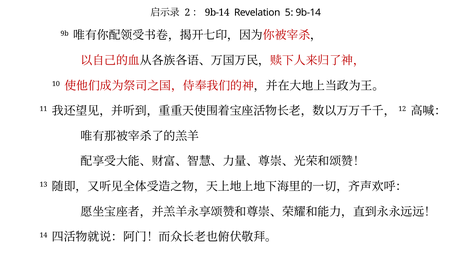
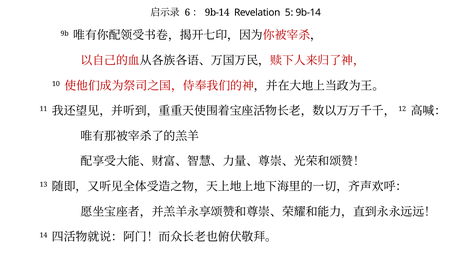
2: 2 -> 6 (187, 13)
